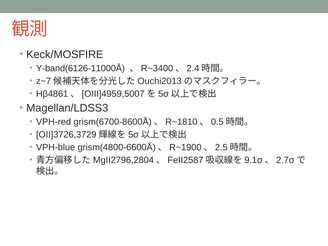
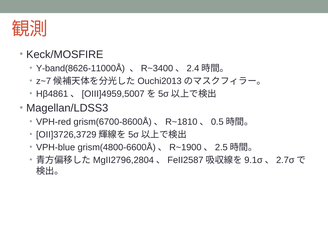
Y-band(6126-11000Å: Y-band(6126-11000Å -> Y-band(8626-11000Å (80, 68)
